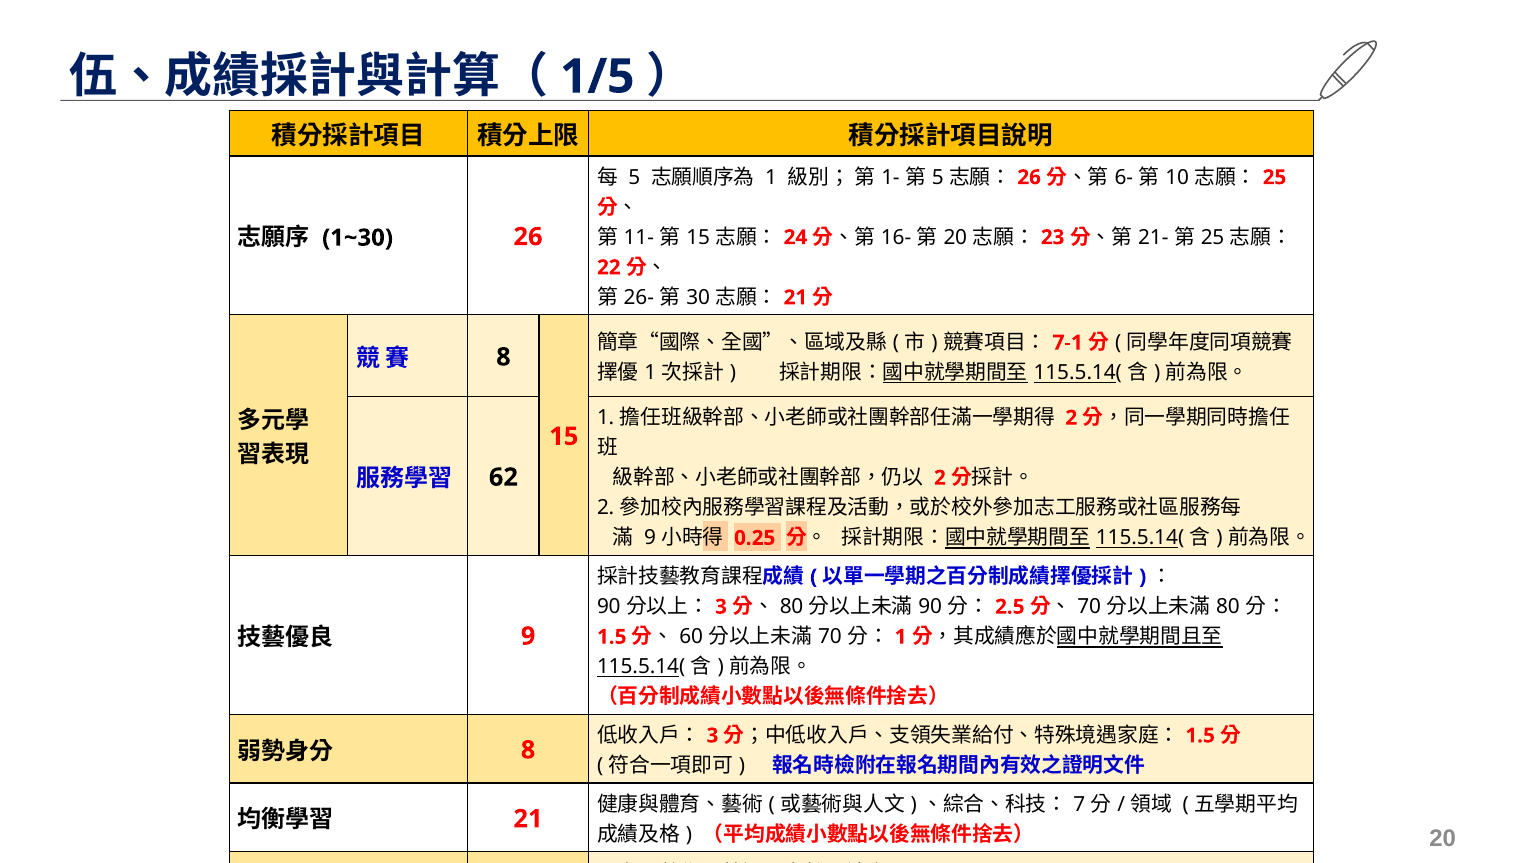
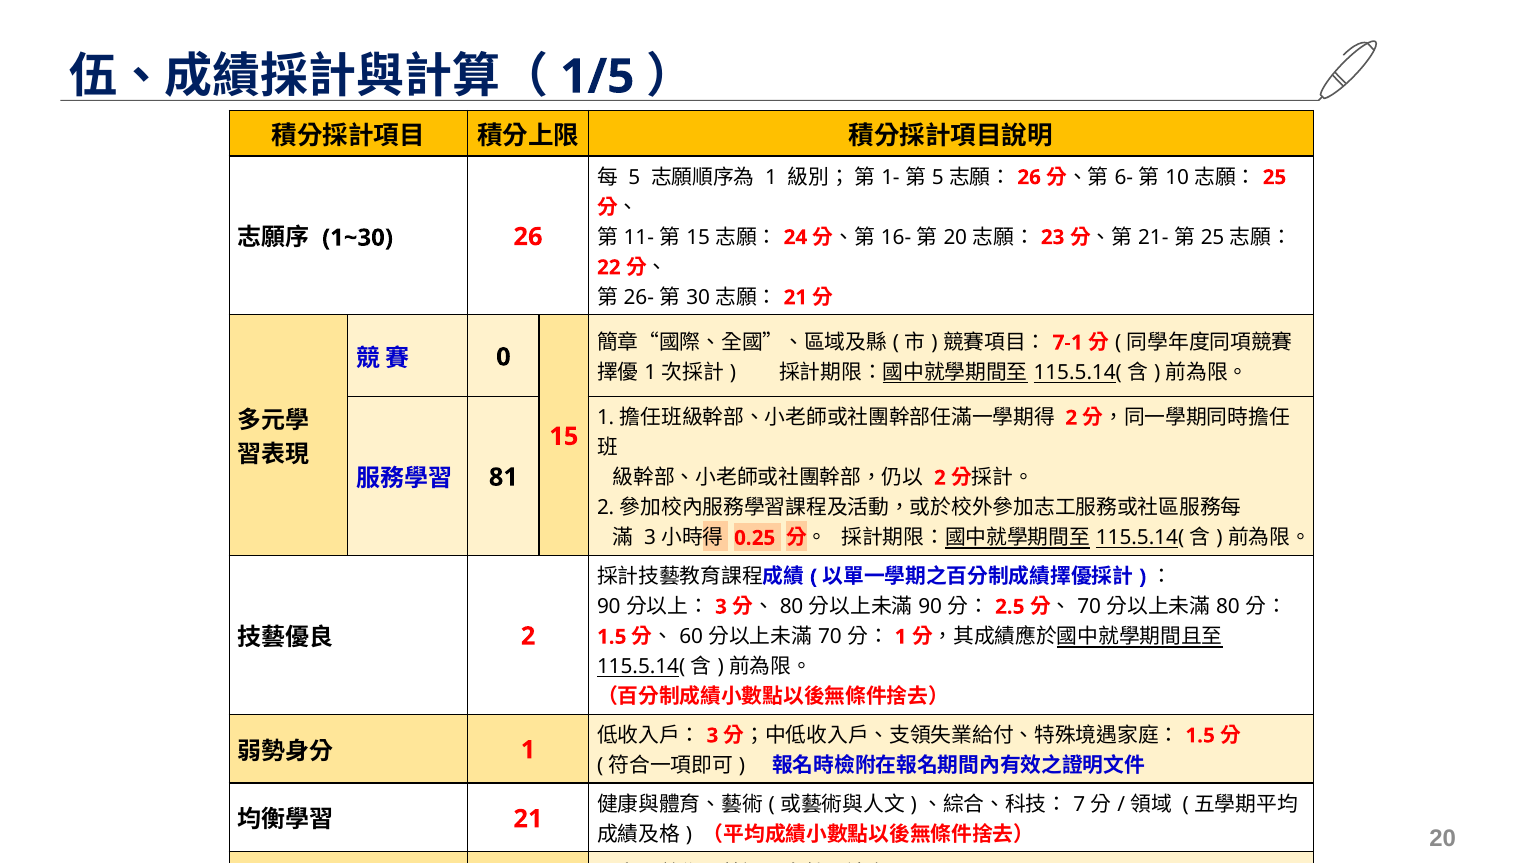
8: 8 -> 0 (503, 357)
62: 62 -> 81 (503, 477)
9: 9 -> 3 (650, 538)
9: 9 -> 2 (528, 636)
8: 8 -> 1 (528, 750)
